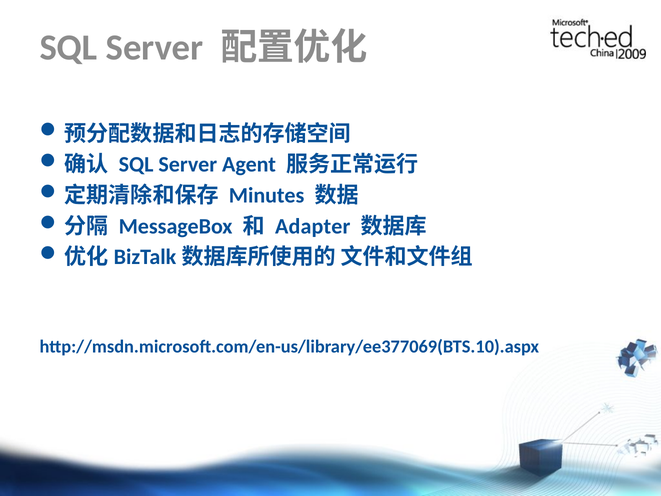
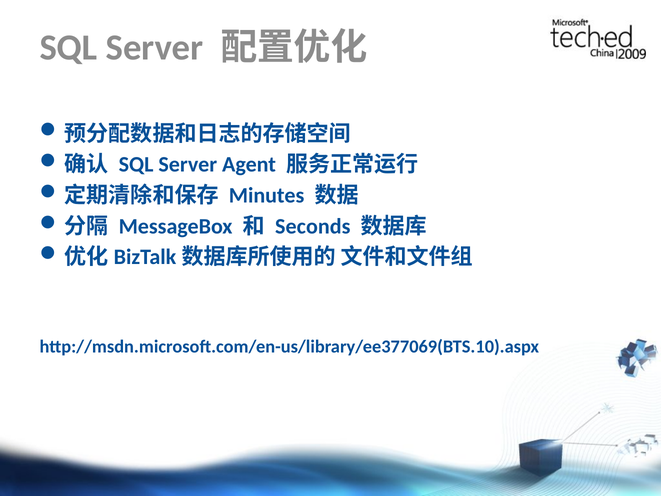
Adapter: Adapter -> Seconds (313, 226)
